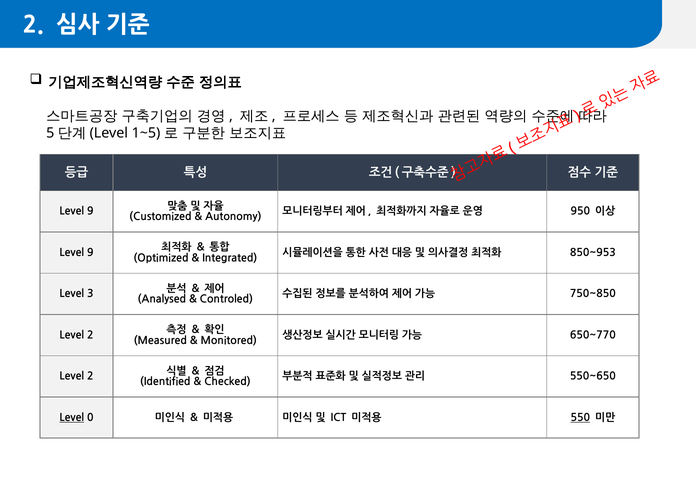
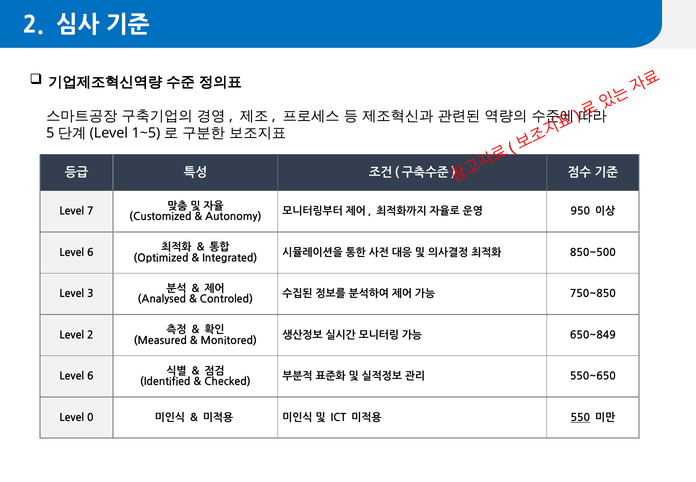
9: 9 -> 7 (90, 211)
9: 9 -> 6 (90, 253)
850~953: 850~953 -> 850~500 (593, 253)
650~770: 650~770 -> 650~849 (593, 335)
2: 2 -> 6 (90, 376)
Level underline: present -> none (72, 418)
